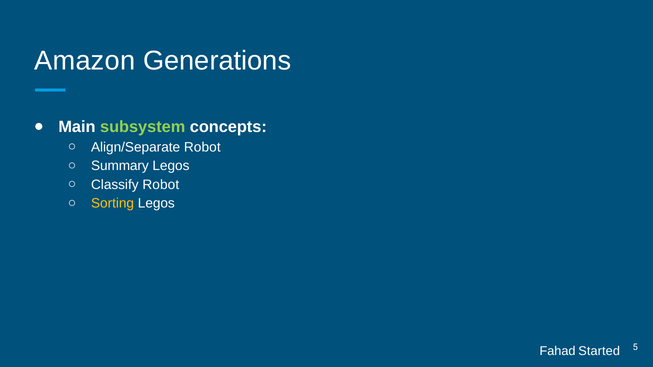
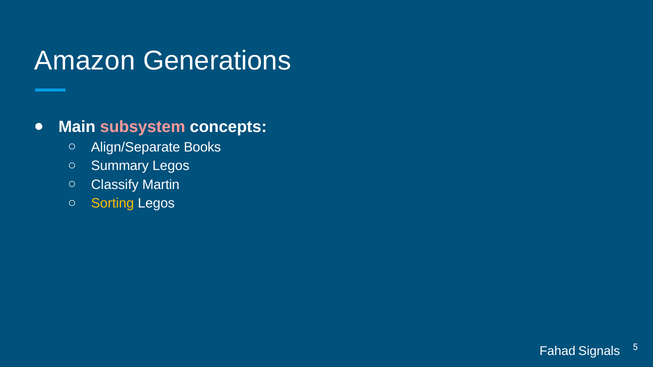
subsystem colour: light green -> pink (143, 127)
Align/Separate Robot: Robot -> Books (202, 147)
Classify Robot: Robot -> Martin (161, 185)
Started: Started -> Signals (599, 351)
